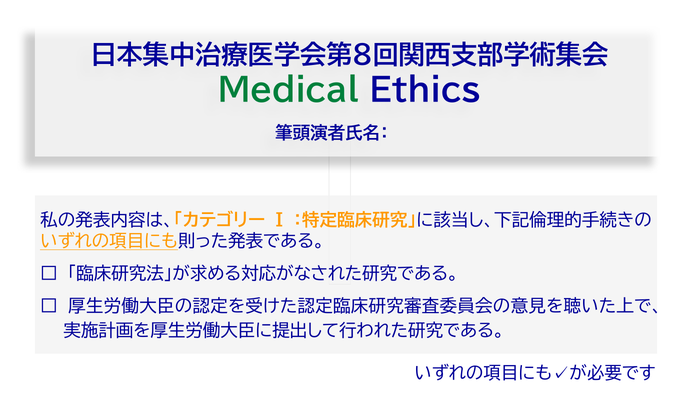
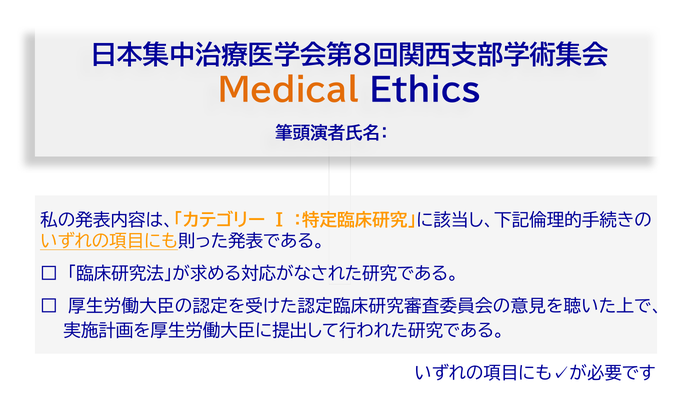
Medical colour: green -> orange (289, 91)
